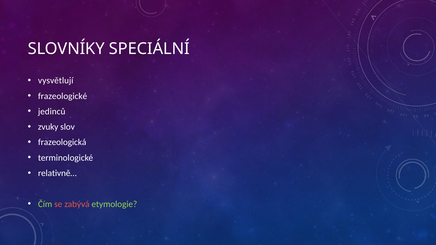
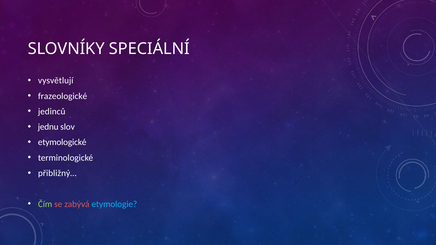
zvuky: zvuky -> jednu (48, 127)
frazeologická: frazeologická -> etymologické (62, 142)
relativně…: relativně… -> přibližný… (57, 173)
etymologie colour: light green -> light blue (114, 204)
